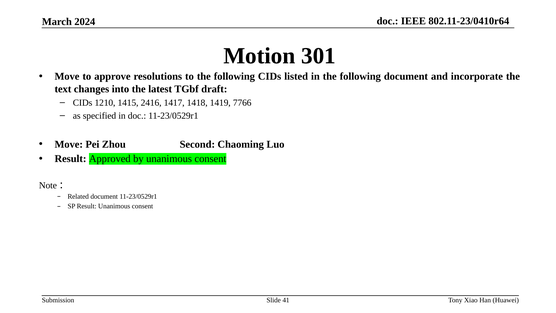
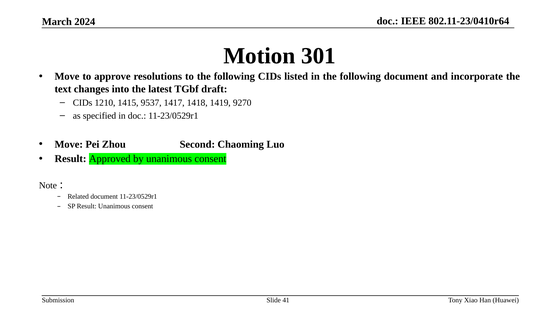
2416: 2416 -> 9537 (151, 103)
7766: 7766 -> 9270 (242, 103)
